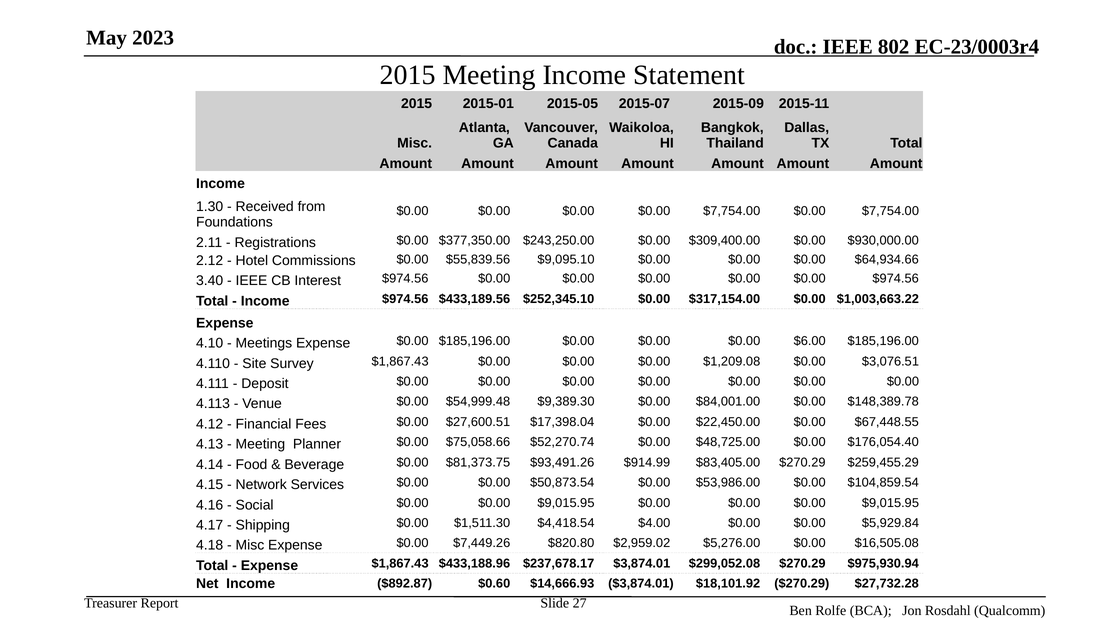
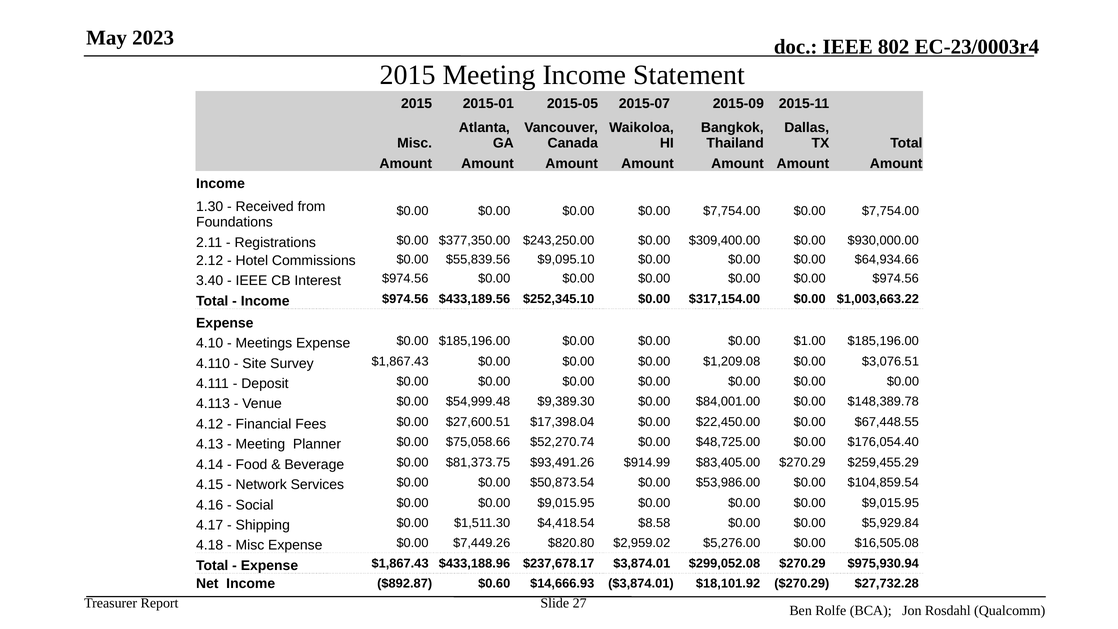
$6.00: $6.00 -> $1.00 (810, 341)
$4.00: $4.00 -> $8.58 (654, 523)
